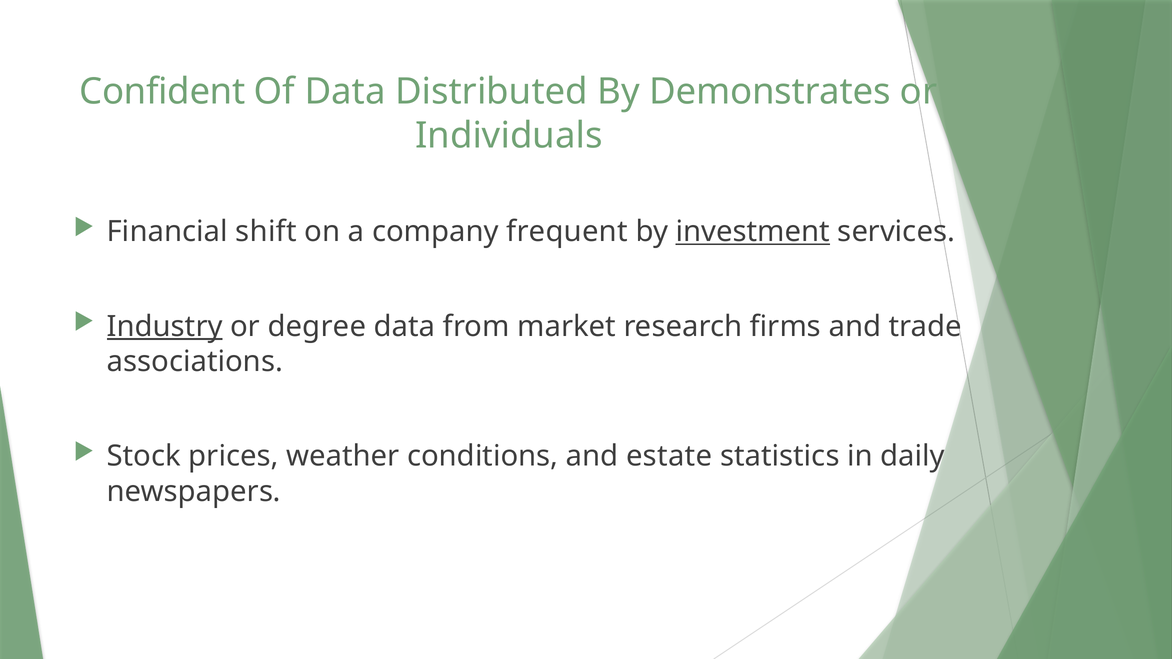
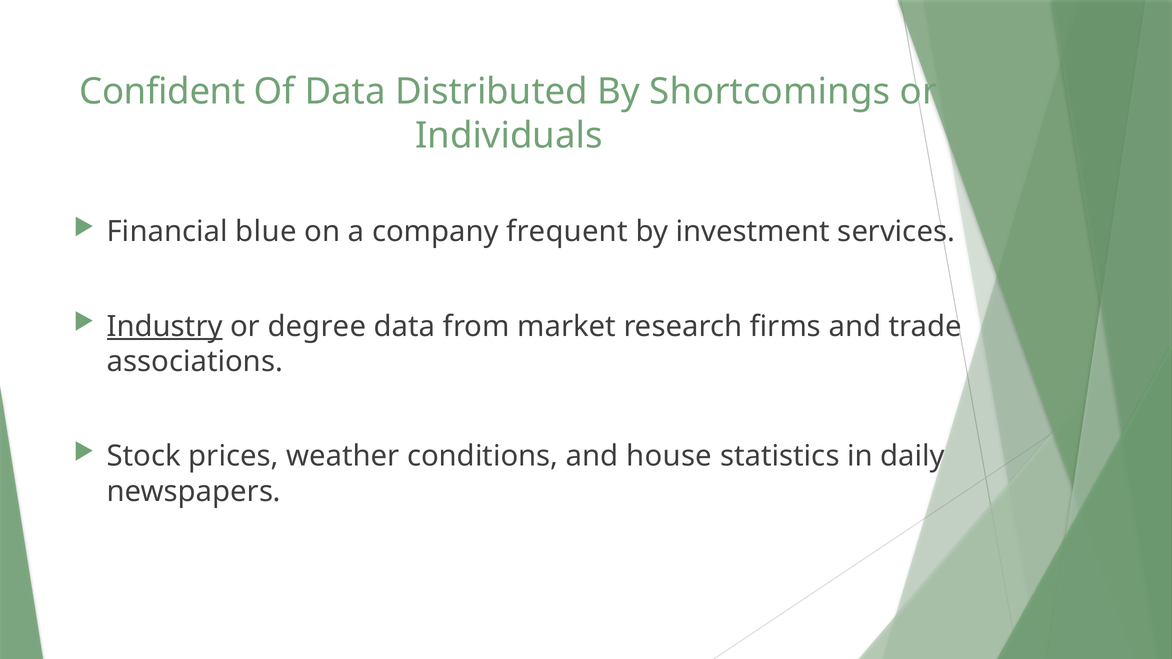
Demonstrates: Demonstrates -> Shortcomings (770, 92)
shift: shift -> blue (266, 232)
investment underline: present -> none (753, 232)
estate: estate -> house (669, 456)
